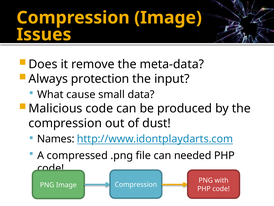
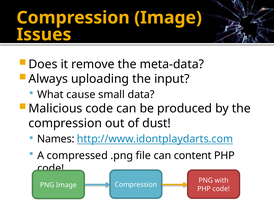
protection: protection -> uploading (100, 79)
needed: needed -> content (193, 155)
